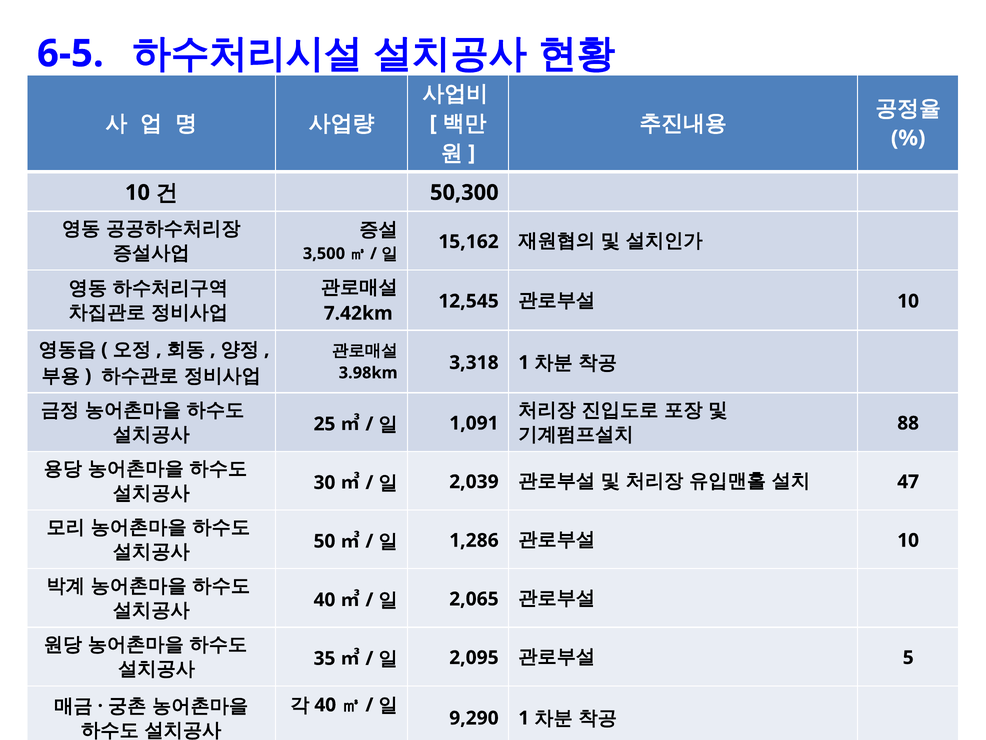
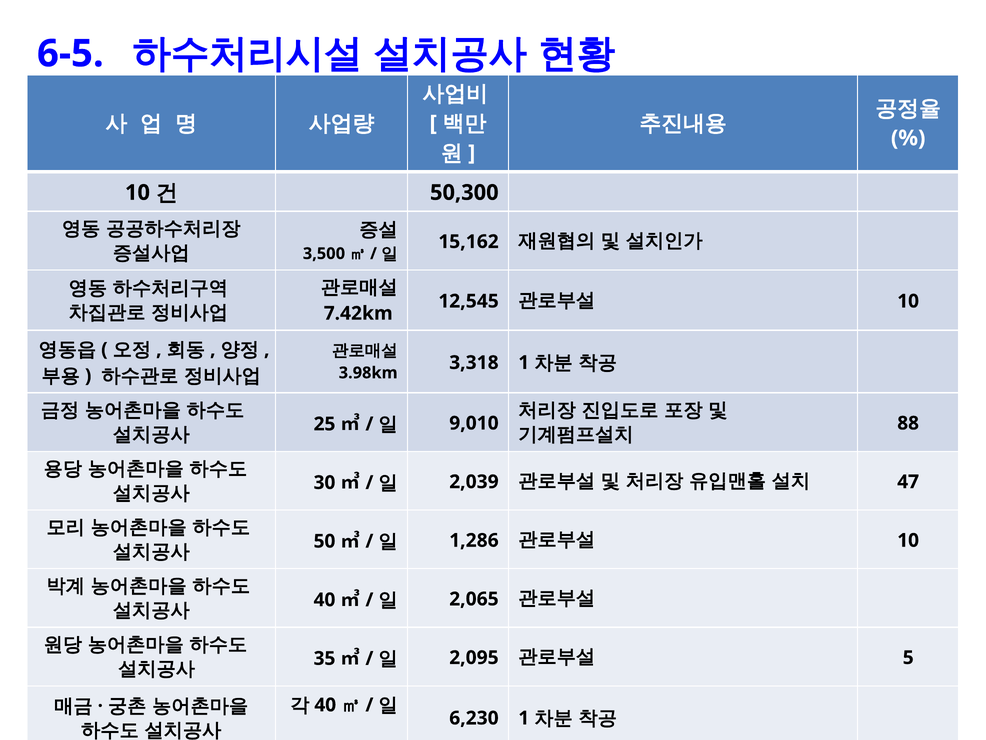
1,091: 1,091 -> 9,010 (474, 423)
9,290: 9,290 -> 6,230 (474, 718)
